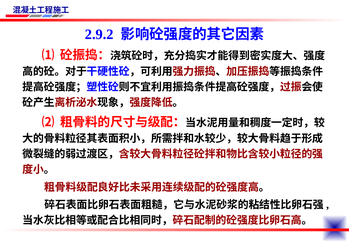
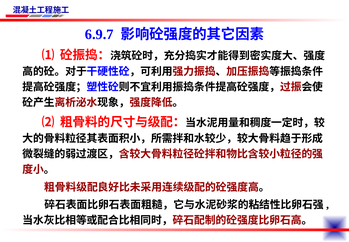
2.9.2: 2.9.2 -> 6.9.7 (99, 34)
